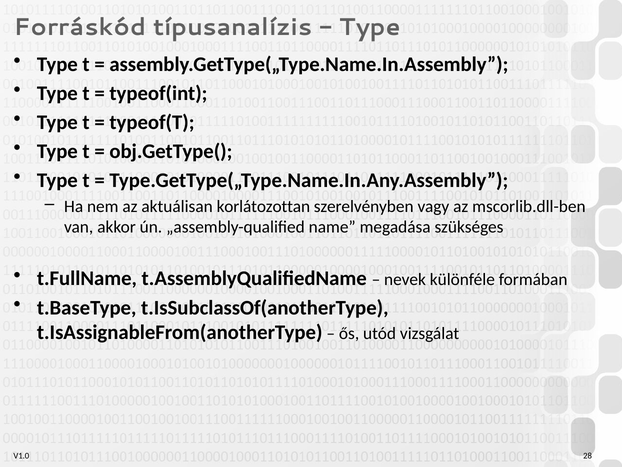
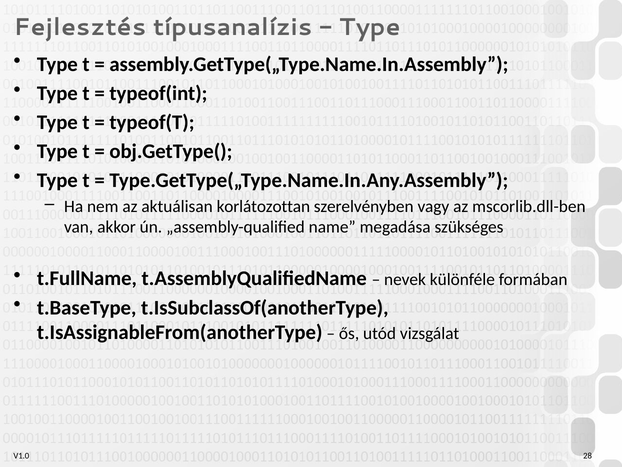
Forráskód: Forráskód -> Fejlesztés (80, 27)
